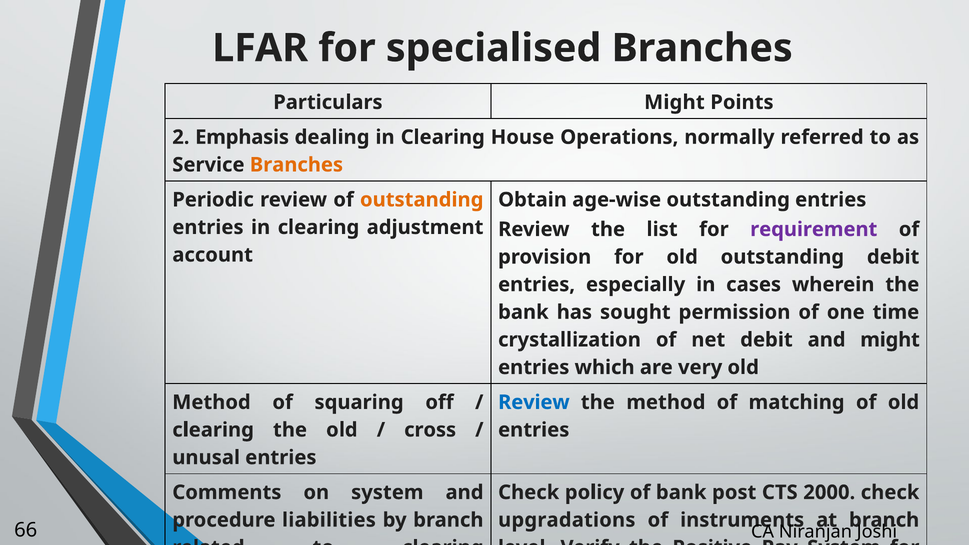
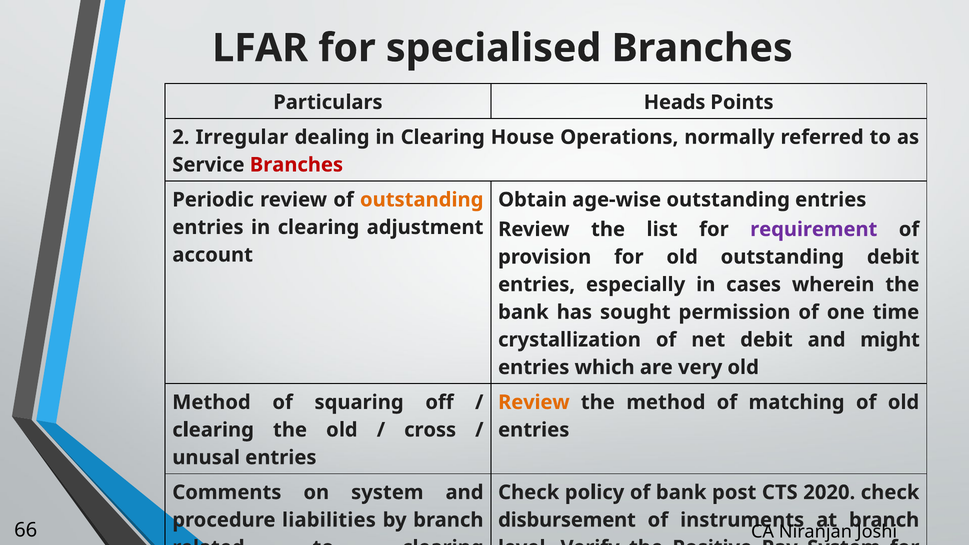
Particulars Might: Might -> Heads (675, 102)
Emphasis: Emphasis -> Irregular (242, 137)
Branches colour: orange -> red (296, 165)
Review colour: blue -> orange (534, 402)
2000: 2000 -> 2020 (829, 492)
upgradations: upgradations -> disbursement (567, 520)
